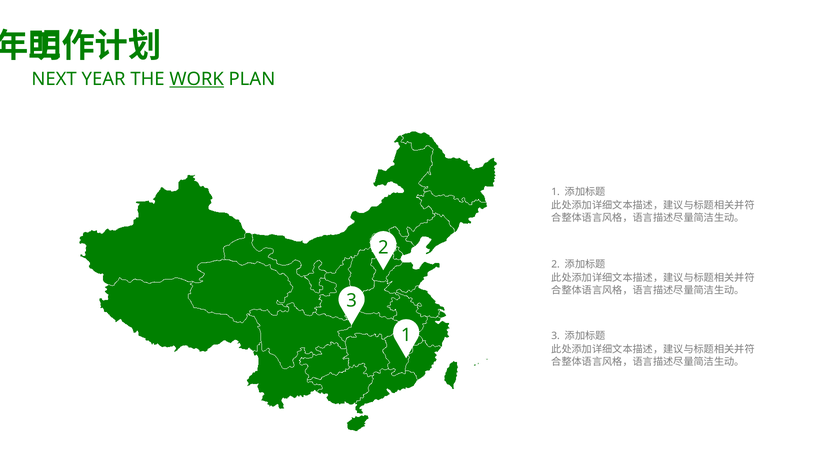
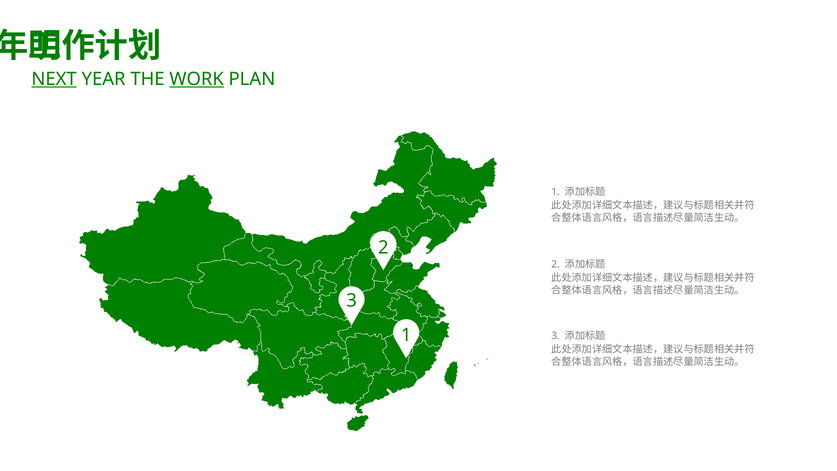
NEXT underline: none -> present (54, 79)
